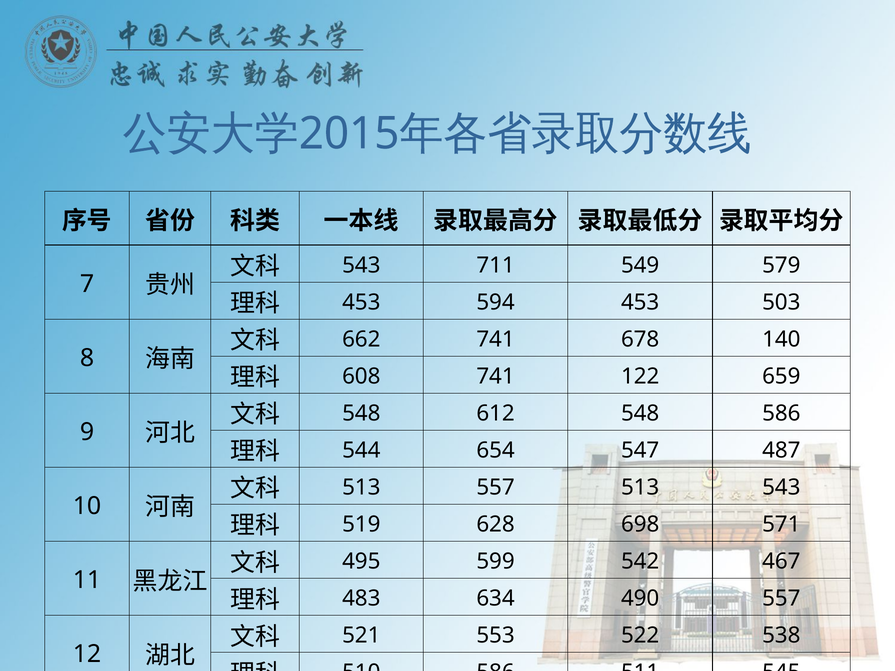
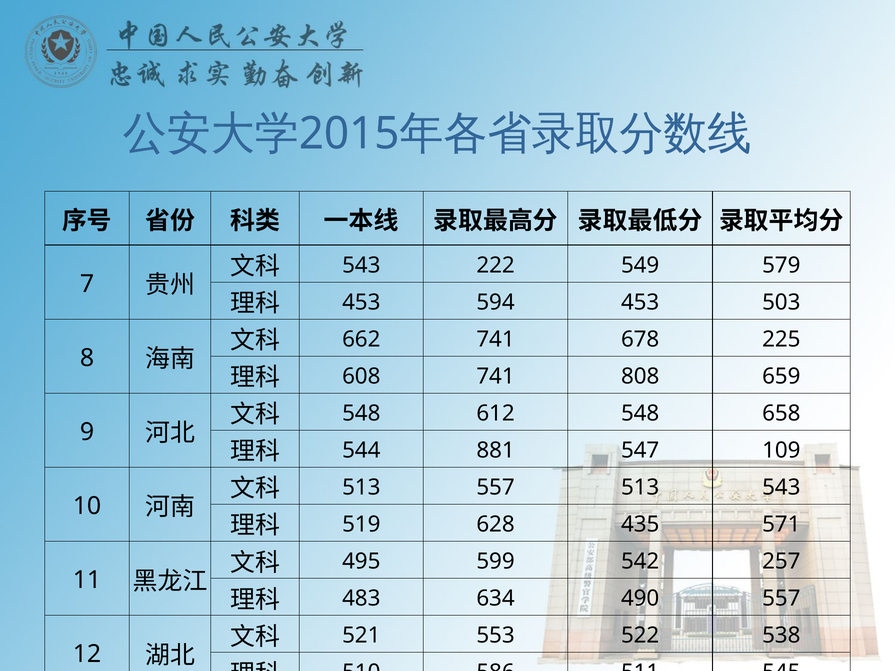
711: 711 -> 222 (496, 265)
140: 140 -> 225 (781, 339)
122: 122 -> 808 (640, 376)
548 586: 586 -> 658 (781, 413)
654: 654 -> 881 (496, 450)
487: 487 -> 109 (781, 450)
698: 698 -> 435 (640, 525)
467: 467 -> 257 (781, 562)
